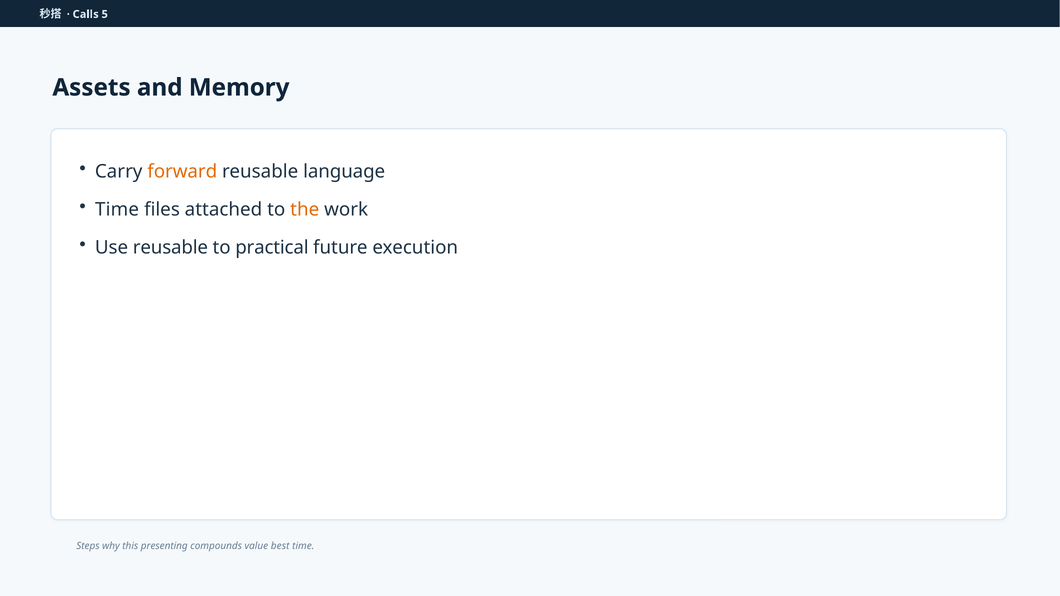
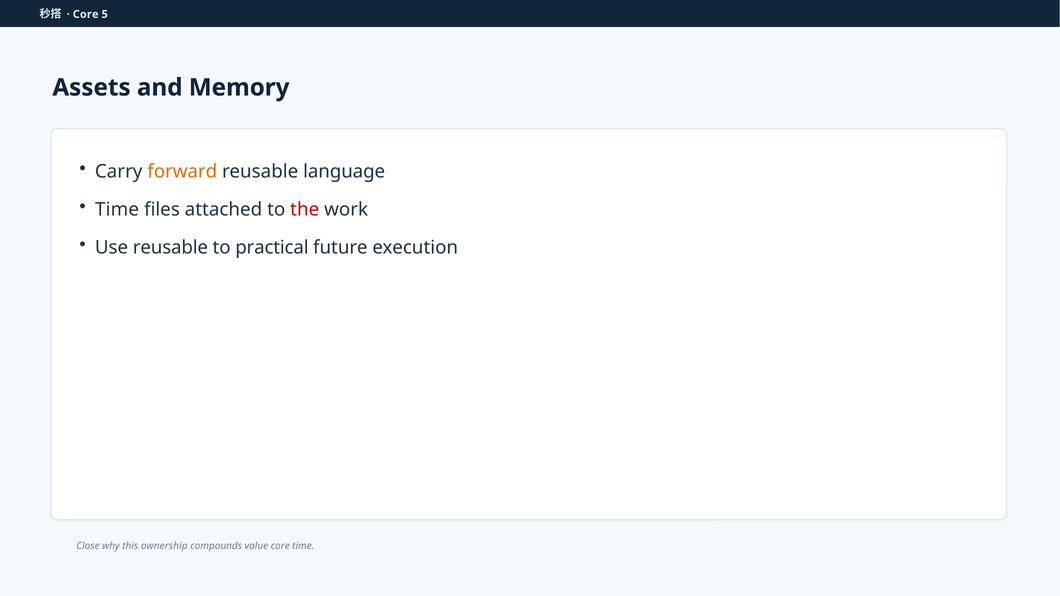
Calls: Calls -> Core (86, 14)
the colour: orange -> red (305, 210)
Steps: Steps -> Close (88, 546)
presenting: presenting -> ownership (164, 546)
value best: best -> core (280, 546)
